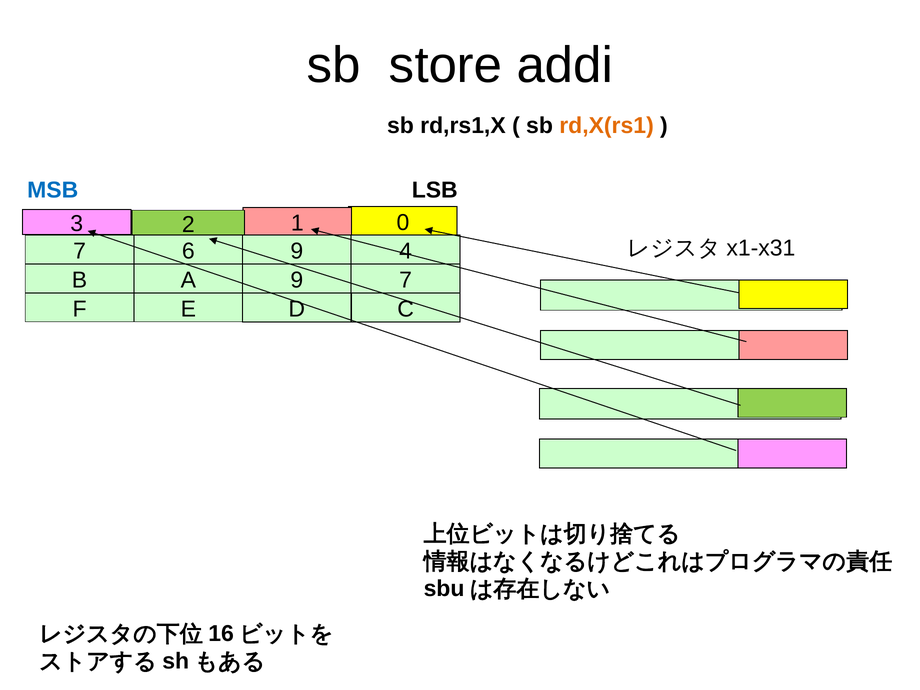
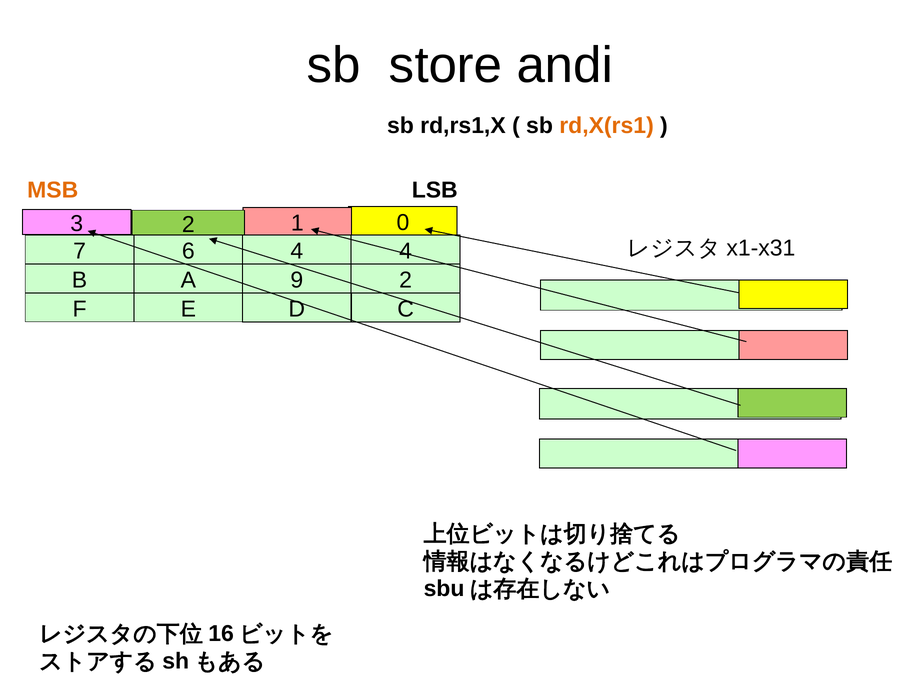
addi: addi -> andi (565, 66)
MSB colour: blue -> orange (53, 190)
6 9: 9 -> 4 (297, 251)
9 7: 7 -> 2 (406, 280)
